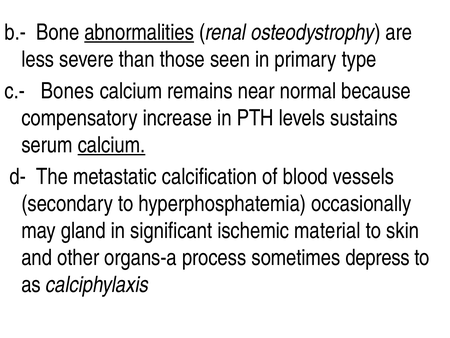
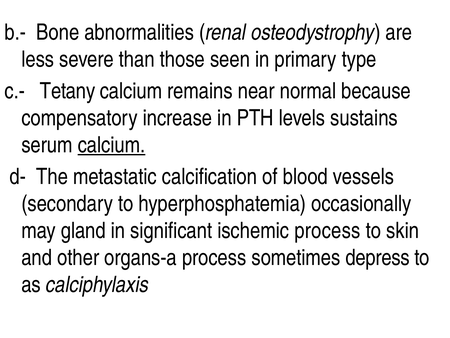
abnormalities underline: present -> none (139, 32)
Bones: Bones -> Tetany (68, 91)
ischemic material: material -> process (327, 230)
